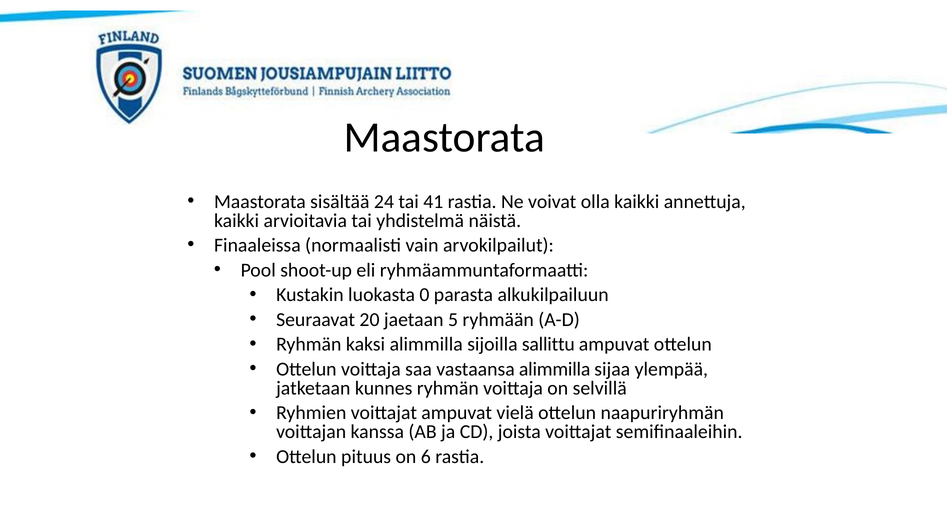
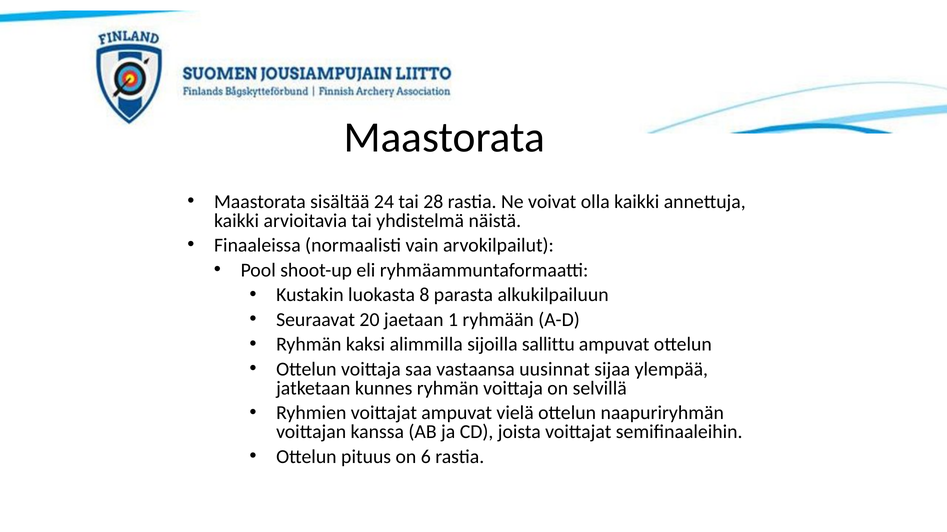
41: 41 -> 28 (433, 202)
0: 0 -> 8 (424, 295)
5: 5 -> 1 (453, 320)
vastaansa alimmilla: alimmilla -> uusinnat (554, 370)
